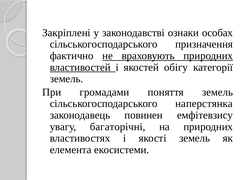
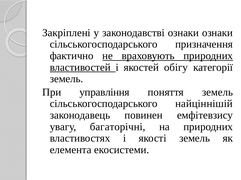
ознаки особах: особах -> ознаки (217, 33)
громадами: громадами -> управління (105, 93)
наперстянка: наперстянка -> найціннішій (204, 104)
